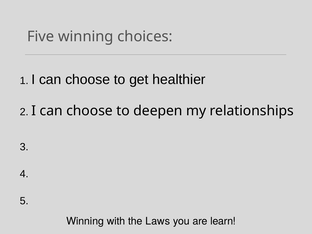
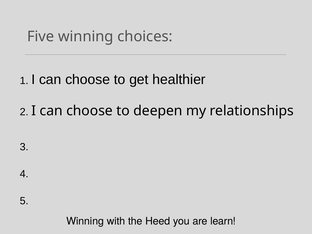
Laws: Laws -> Heed (158, 221)
